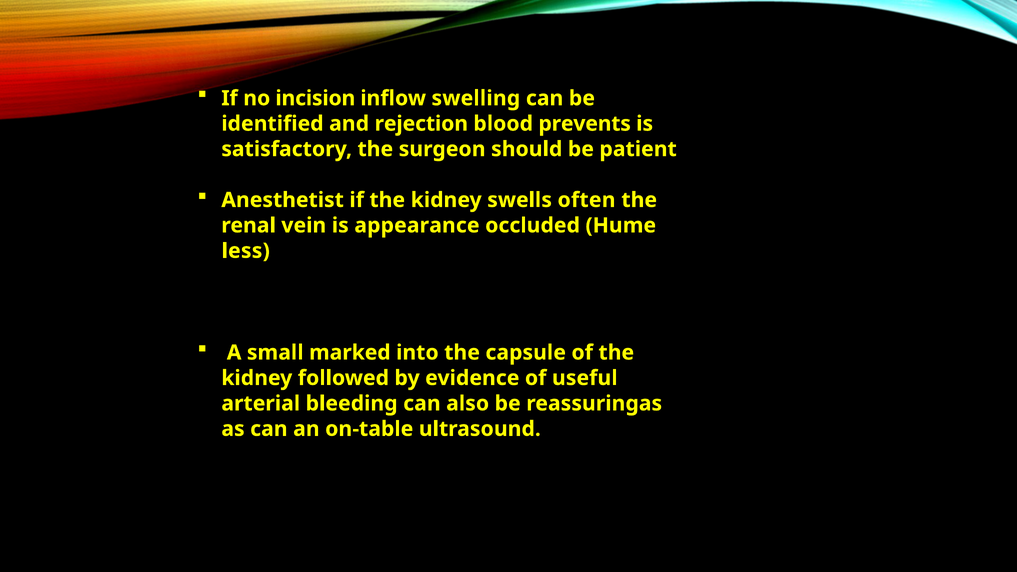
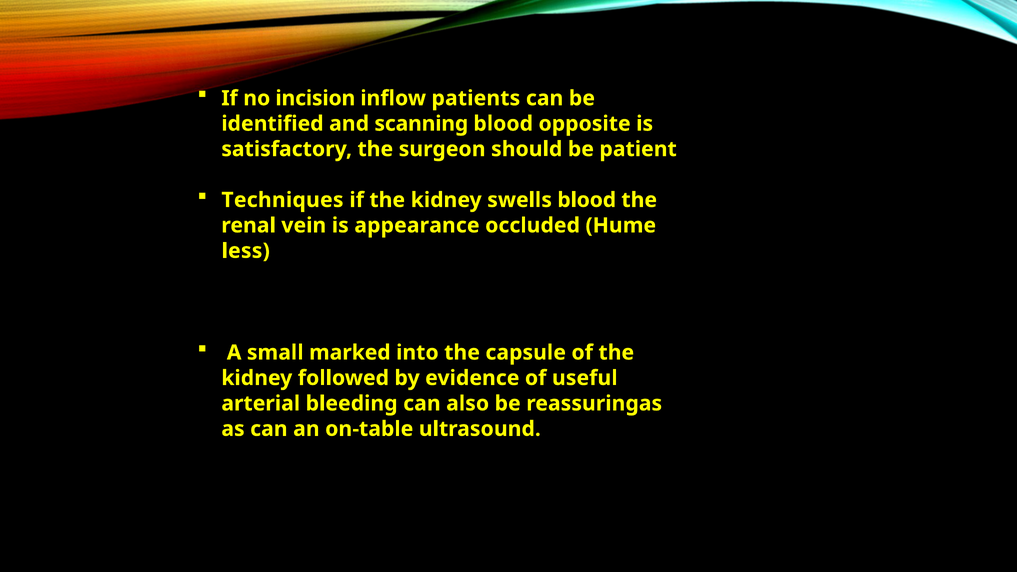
swelling: swelling -> patients (476, 98)
rejection: rejection -> scanning (421, 124)
prevents: prevents -> opposite (585, 124)
Anesthetist: Anesthetist -> Techniques (282, 200)
swells often: often -> blood (587, 200)
